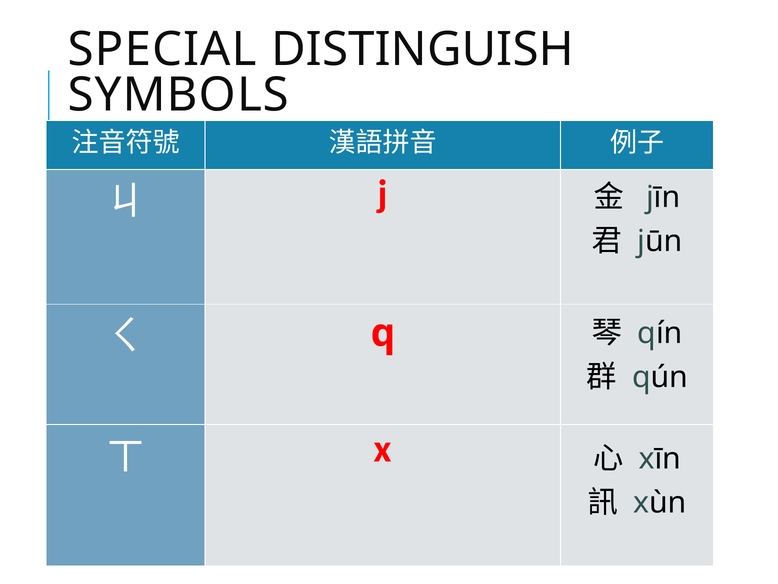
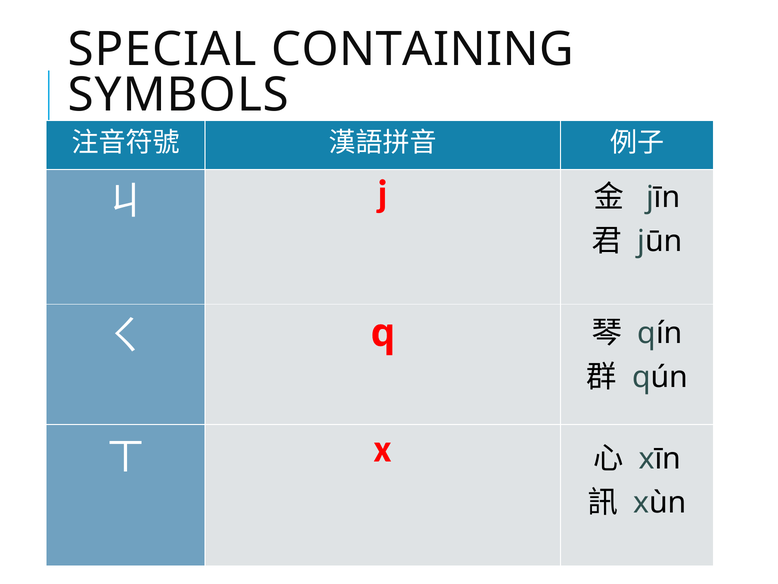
DISTINGUISH: DISTINGUISH -> CONTAINING (422, 49)
